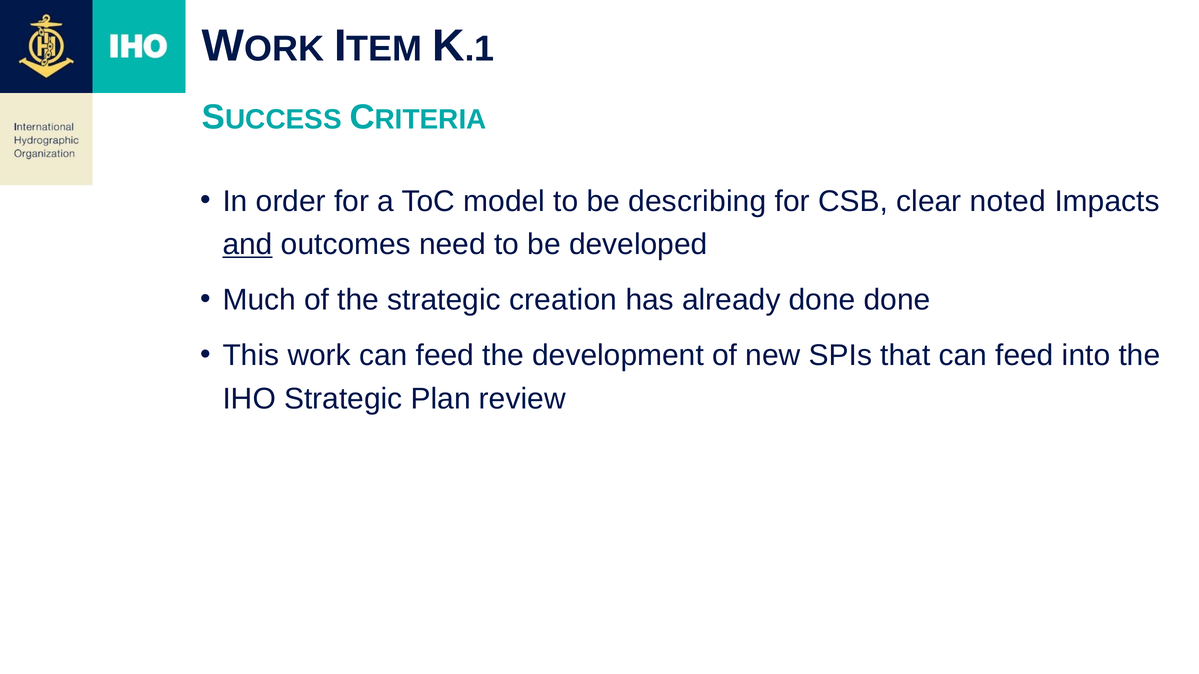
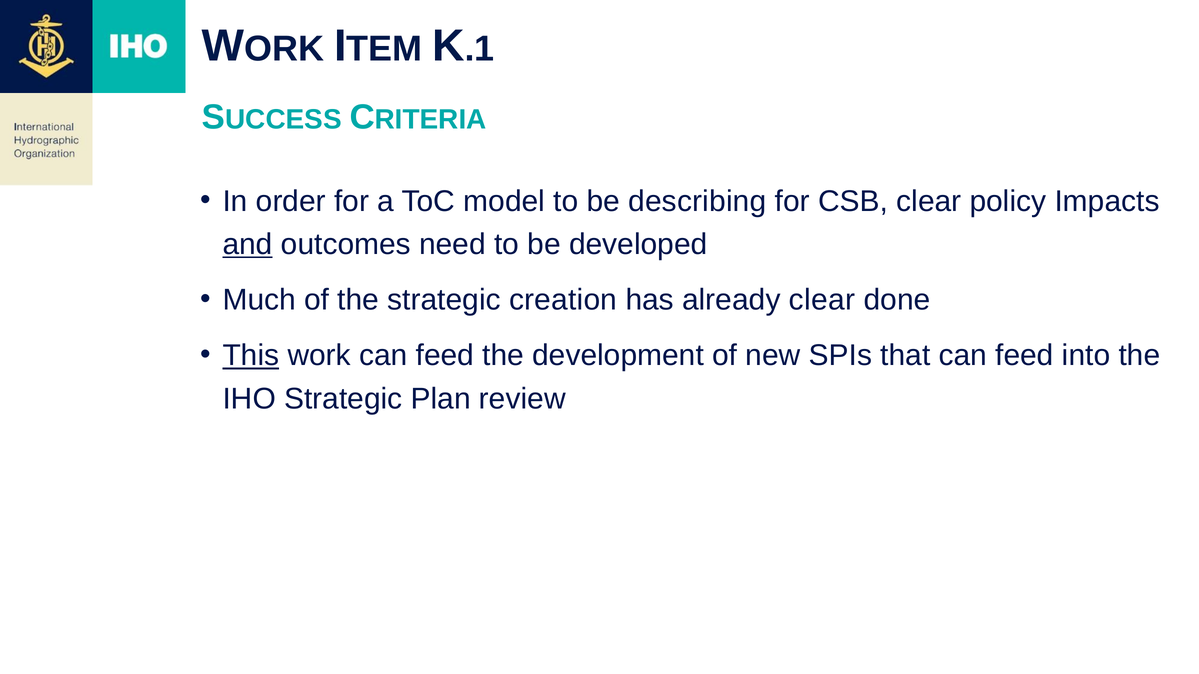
noted: noted -> policy (1008, 201)
already done: done -> clear (822, 300)
This underline: none -> present (251, 356)
